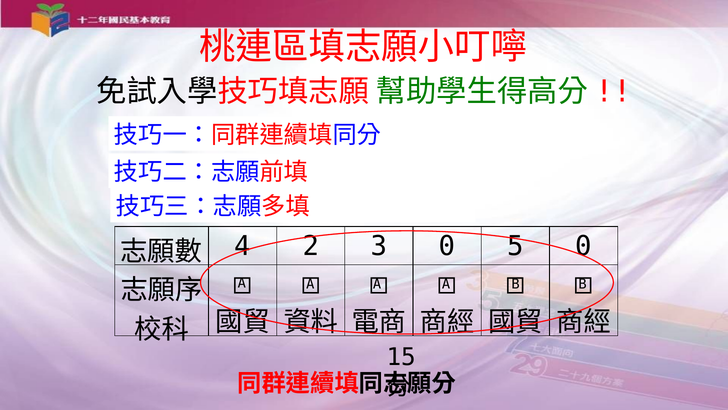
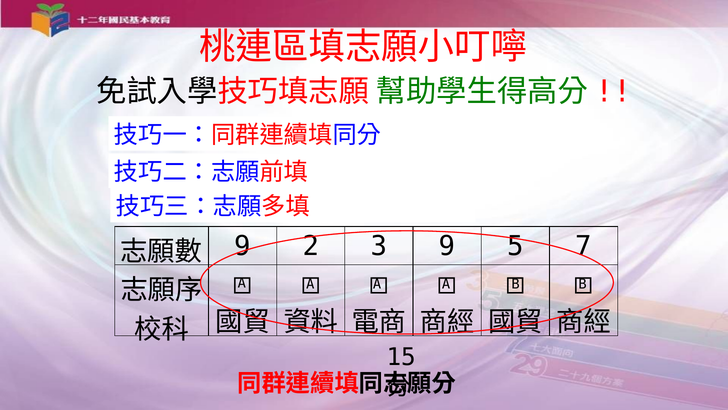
4: 4 -> 9 (243, 246)
3 0: 0 -> 9 (447, 246)
5 0: 0 -> 7 (584, 246)
